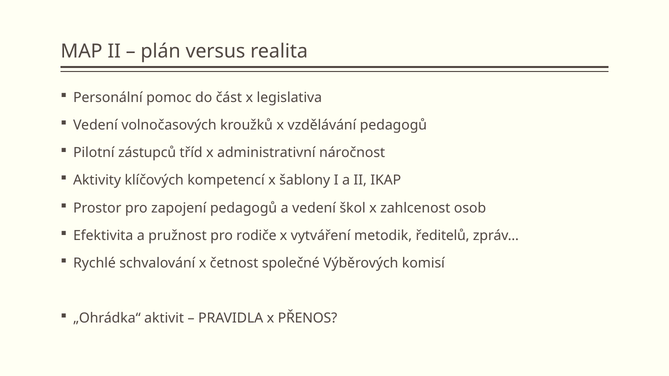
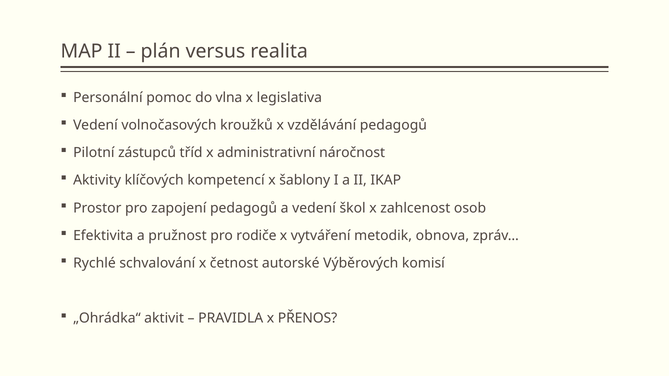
část: část -> vlna (229, 98)
ředitelů: ředitelů -> obnova (442, 236)
společné: společné -> autorské (291, 263)
